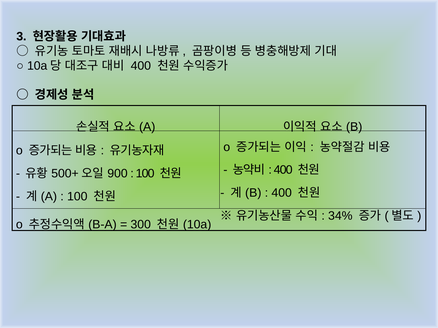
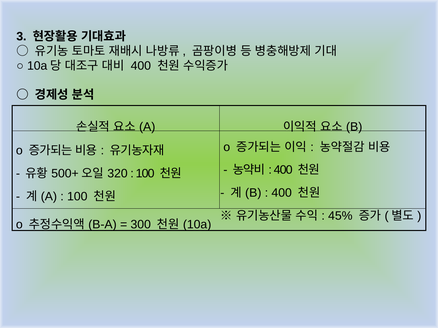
900: 900 -> 320 (118, 174)
34%: 34% -> 45% (340, 216)
